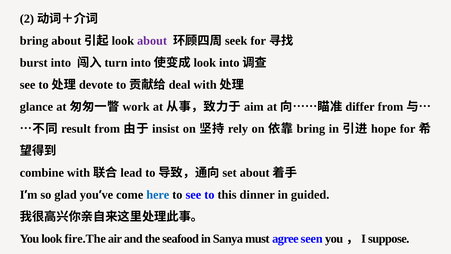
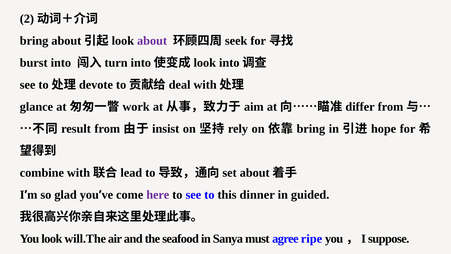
here colour: blue -> purple (158, 195)
fire.The: fire.The -> will.The (85, 239)
seen: seen -> ripe (312, 239)
